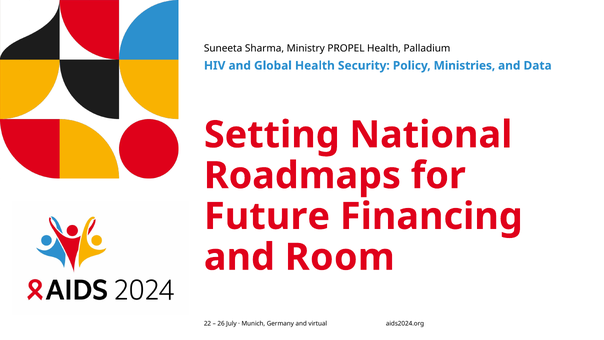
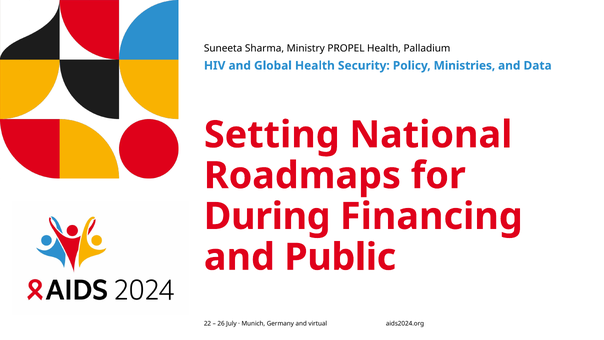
Future: Future -> During (267, 216)
Room: Room -> Public (340, 257)
